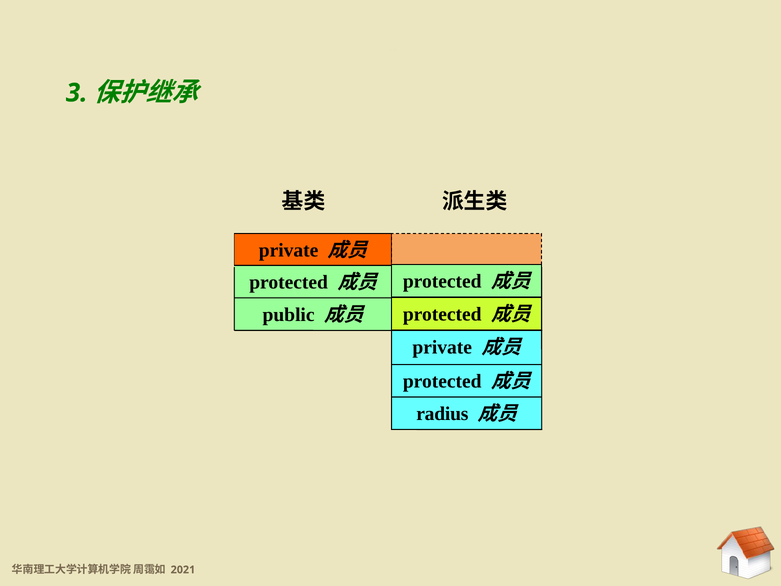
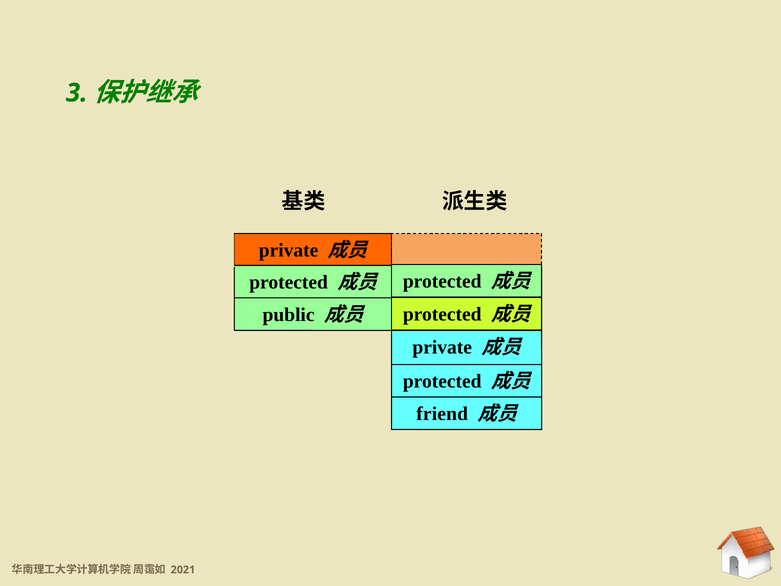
radius: radius -> friend (442, 414)
